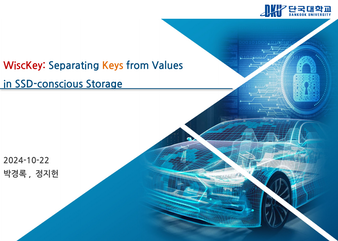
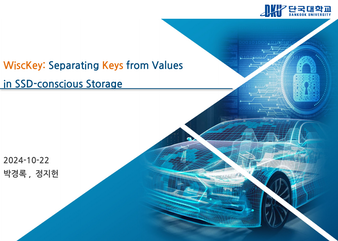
WiscKey colour: red -> orange (24, 66)
